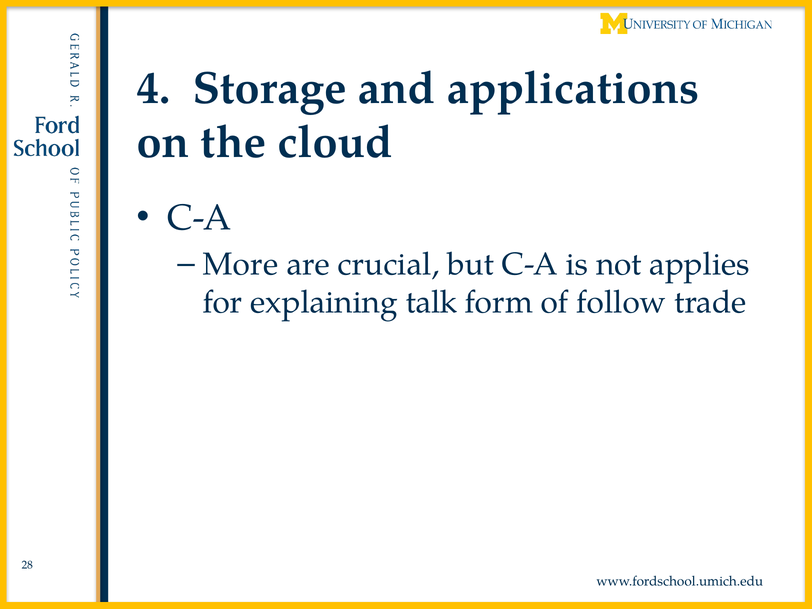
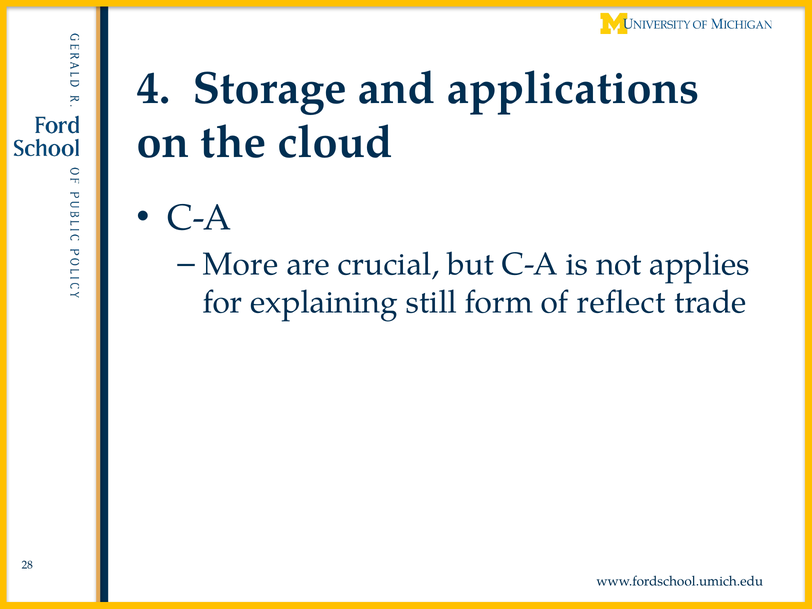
talk: talk -> still (431, 302)
follow: follow -> reflect (621, 302)
